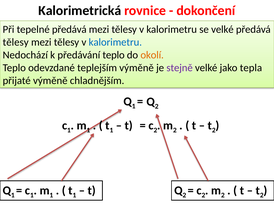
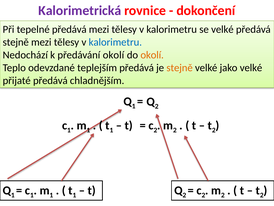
Kalorimetrická colour: black -> purple (80, 11)
tělesy: tělesy -> stejně (16, 42)
předávání teplo: teplo -> okolí (113, 55)
teplejším výměně: výměně -> předává (137, 68)
stejně colour: purple -> orange (180, 68)
jako tepla: tepla -> velké (251, 68)
přijaté výměně: výměně -> předává (50, 80)
